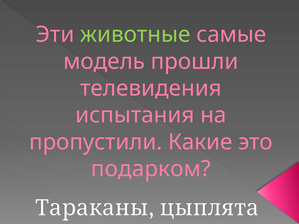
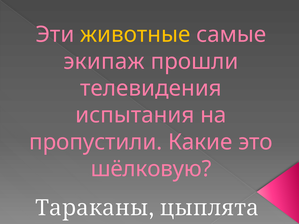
животные colour: light green -> yellow (135, 35)
модель: модель -> экипаж (104, 62)
подарком: подарком -> шёлковую (151, 169)
